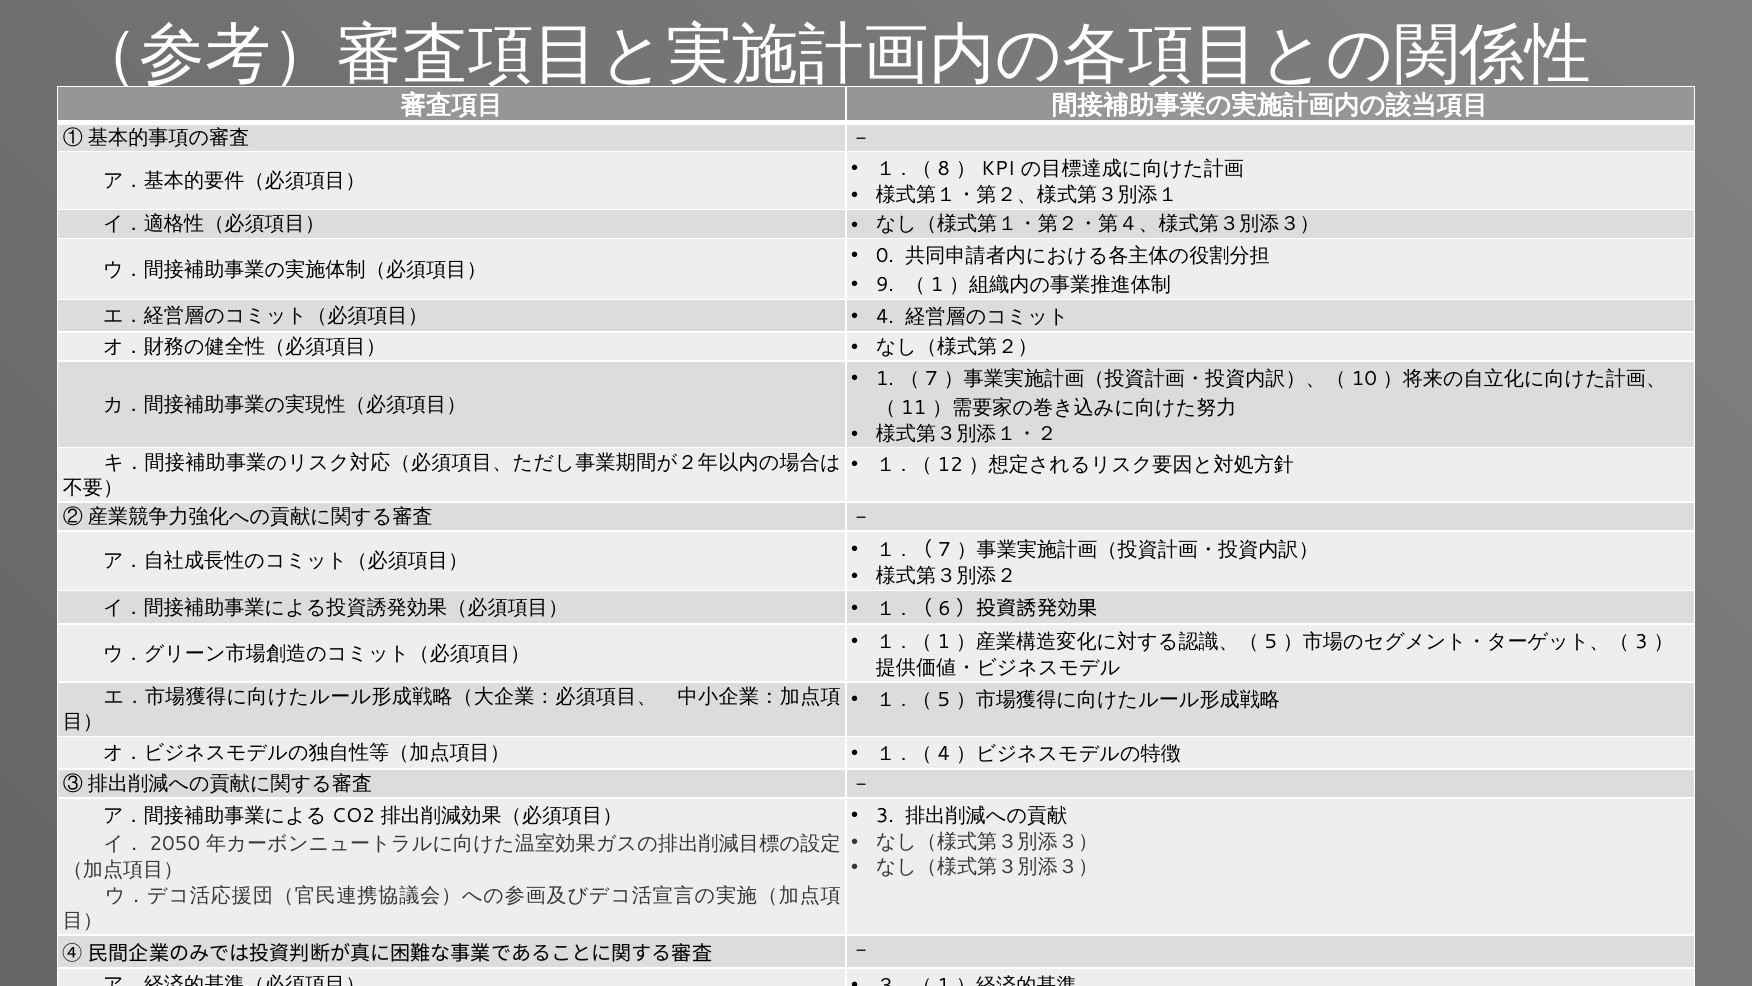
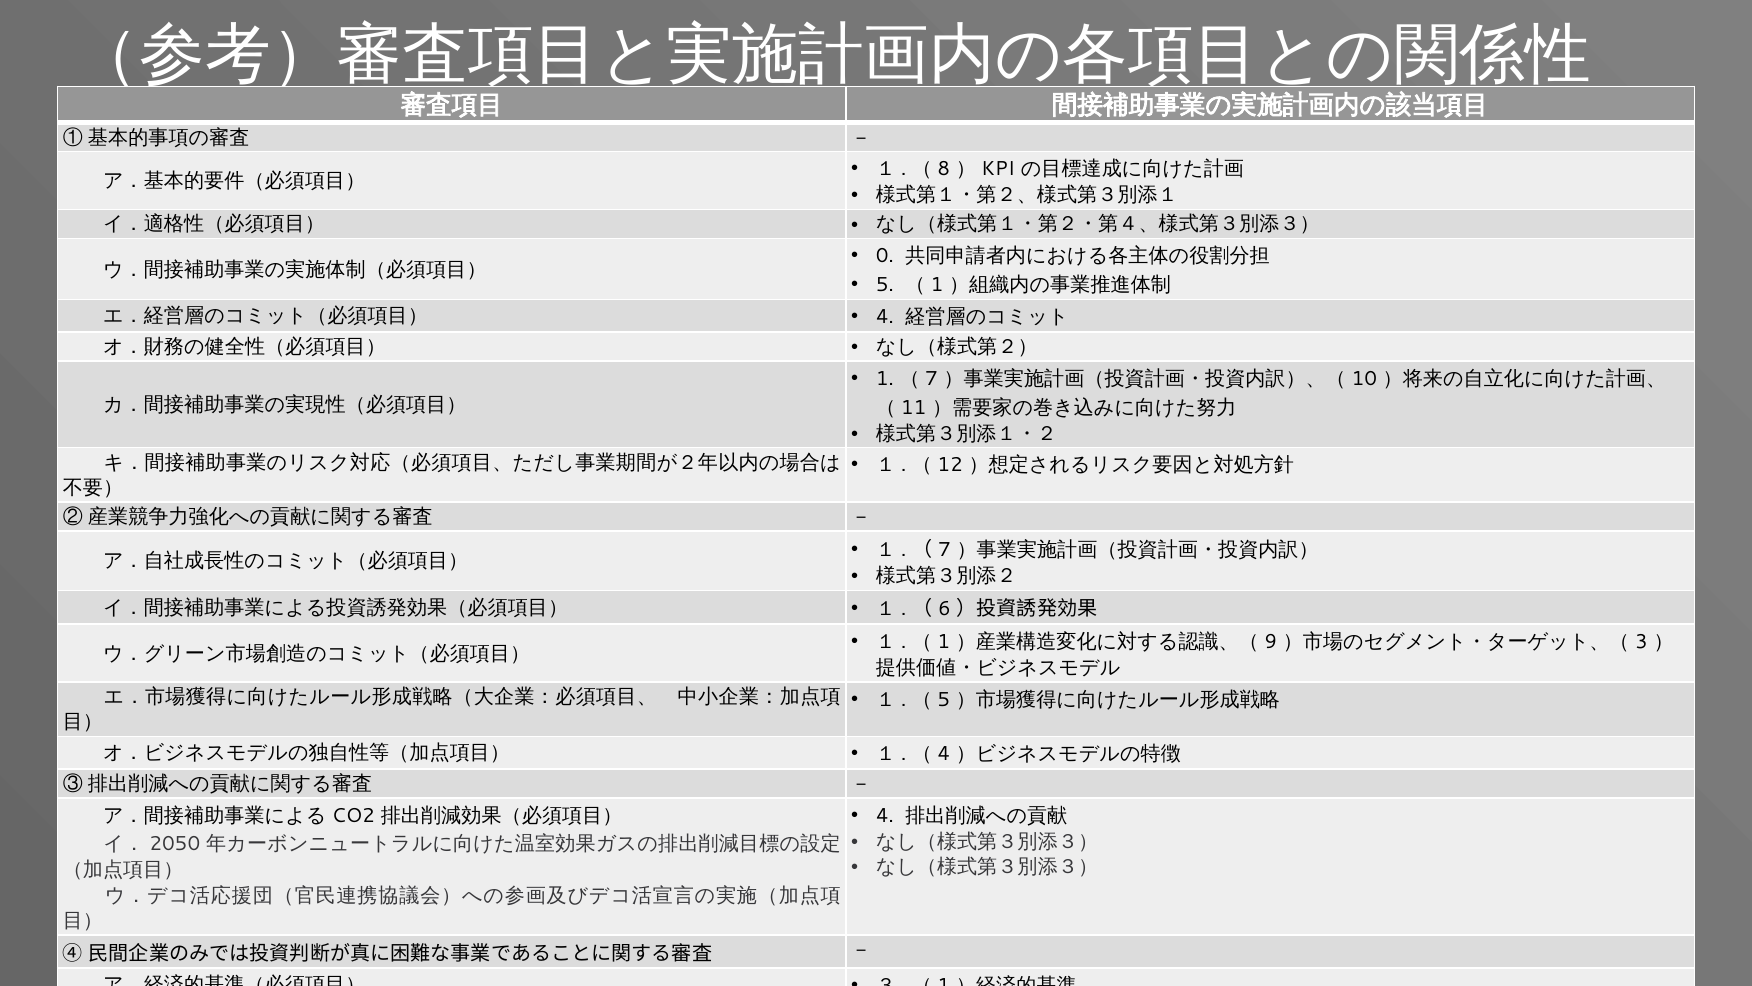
9: 9 -> 5 (885, 285)
5: 5 -> 9 (1271, 641)
3: 3 -> 4 (885, 815)
